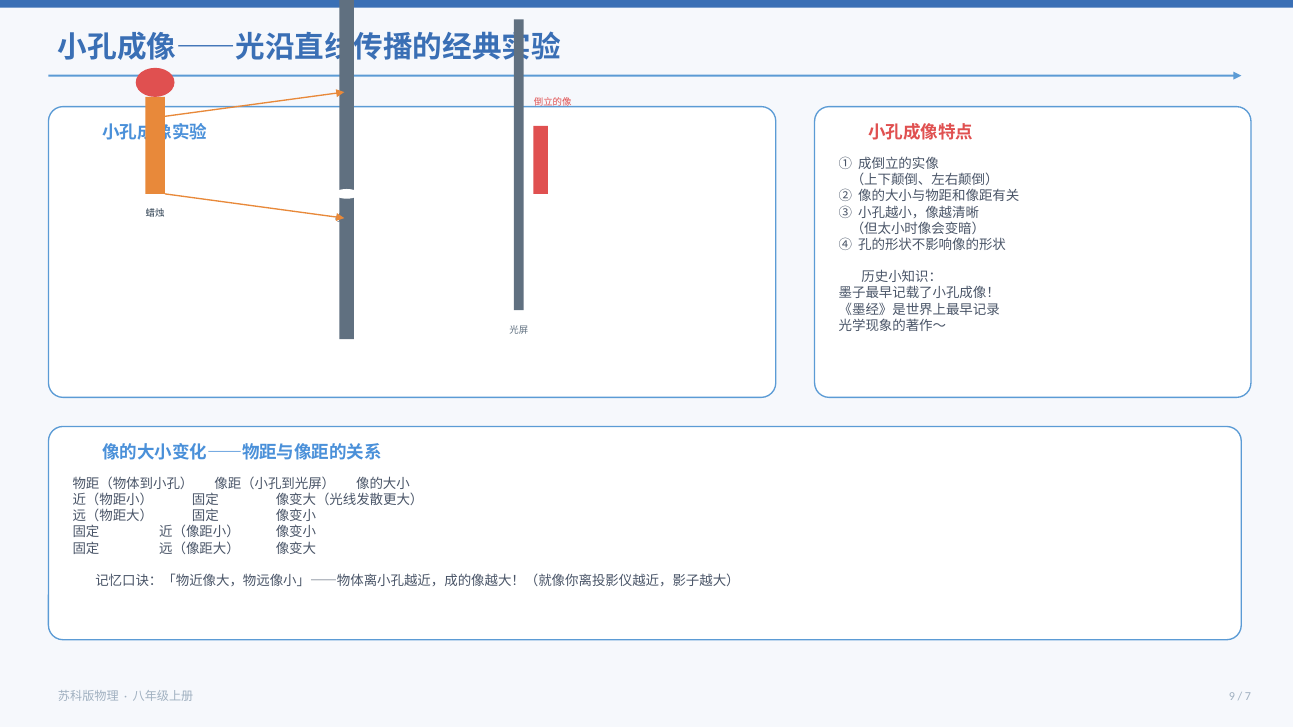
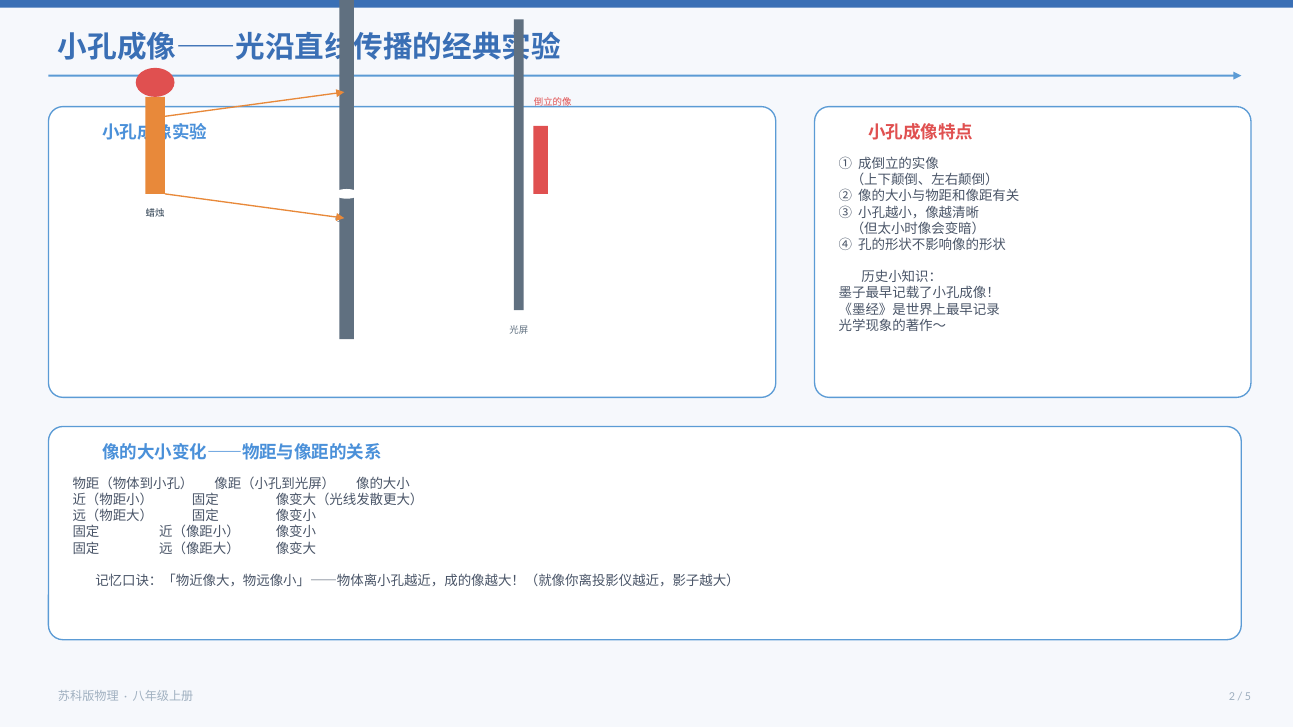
9: 9 -> 2 (1232, 697)
7: 7 -> 5 (1248, 697)
